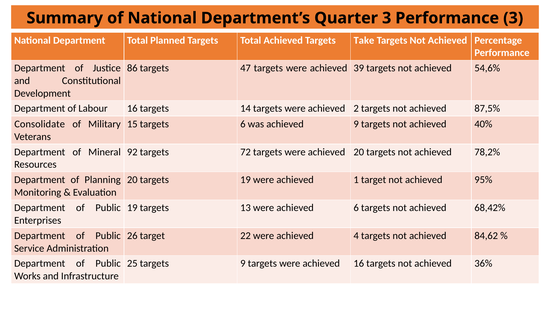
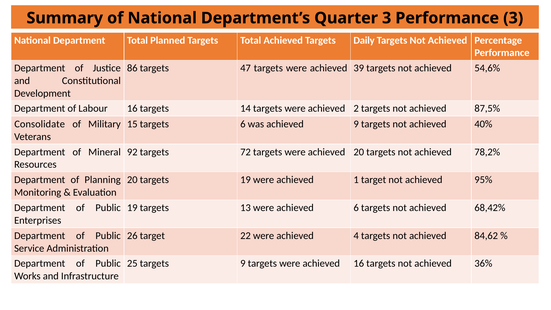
Take: Take -> Daily (364, 40)
